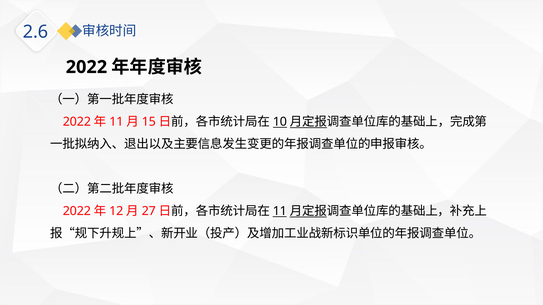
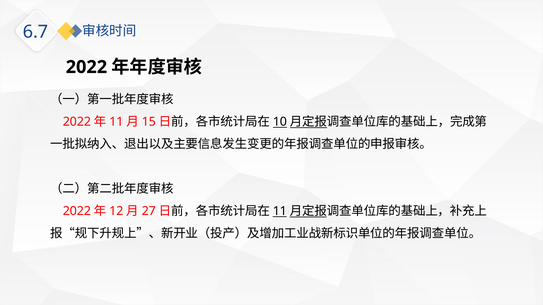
2.6: 2.6 -> 6.7 (36, 32)
